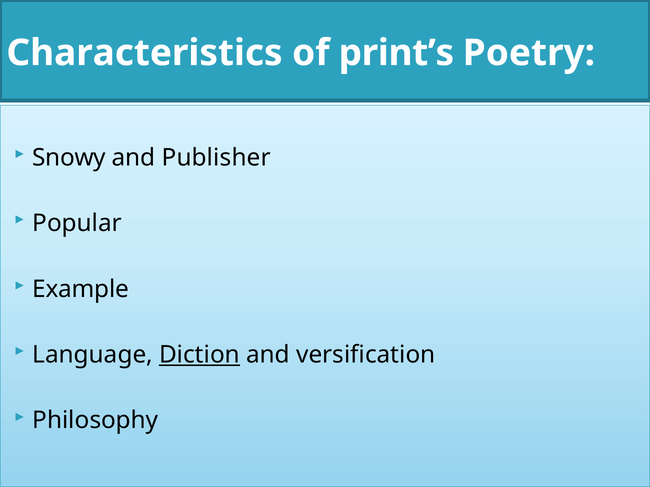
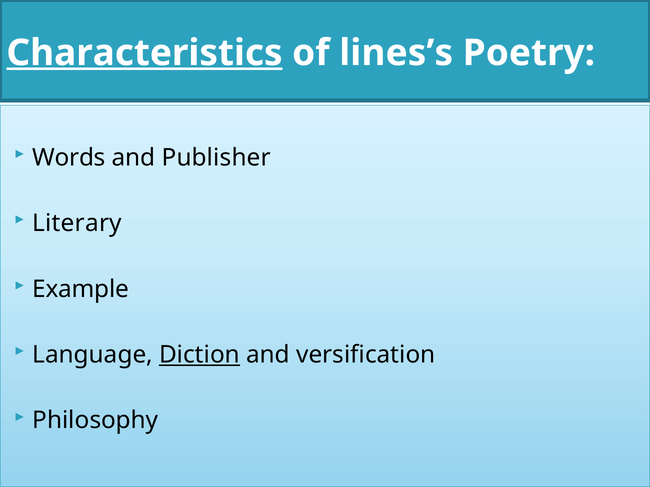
Characteristics underline: none -> present (144, 53)
print’s: print’s -> lines’s (396, 53)
Snowy: Snowy -> Words (69, 158)
Popular: Popular -> Literary (77, 223)
